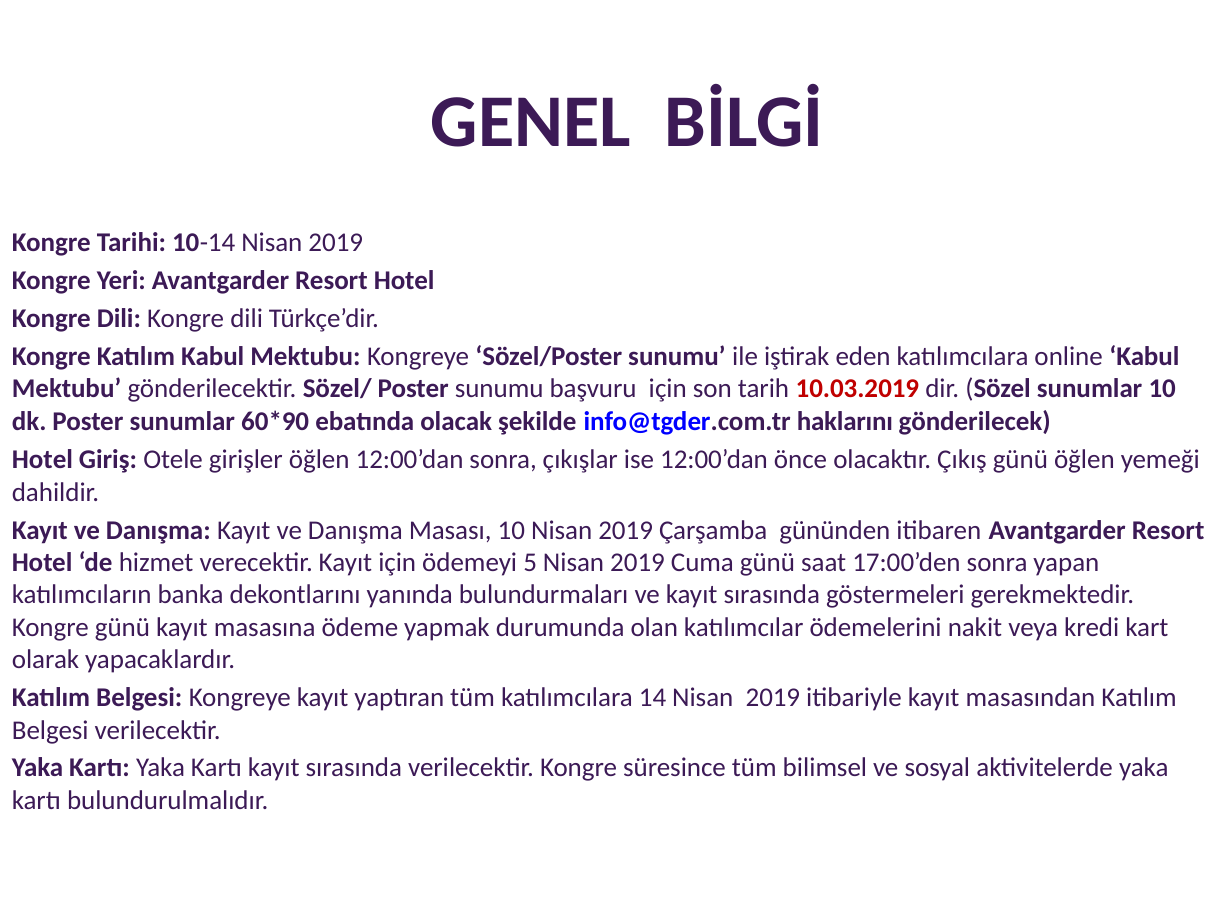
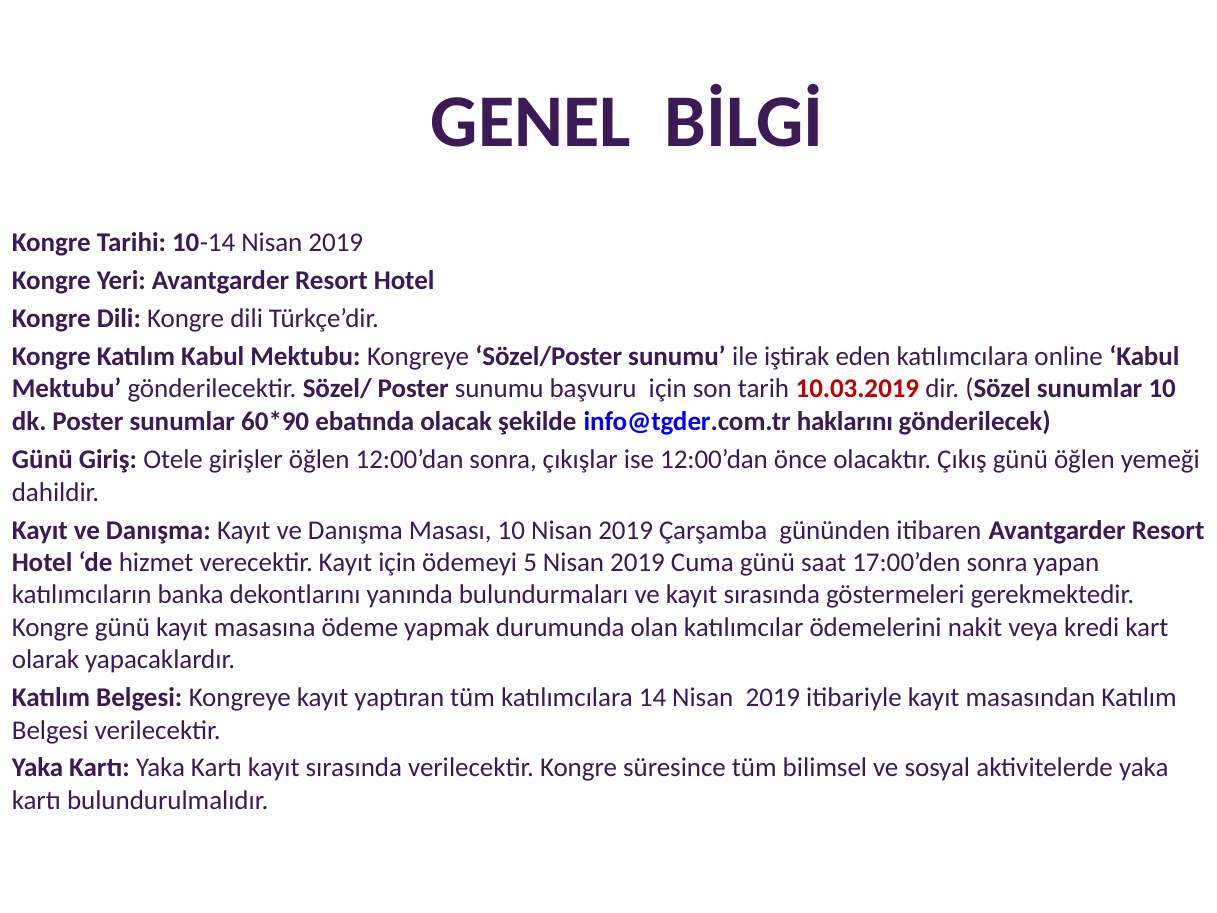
Hotel: Hotel -> Günü (42, 460)
